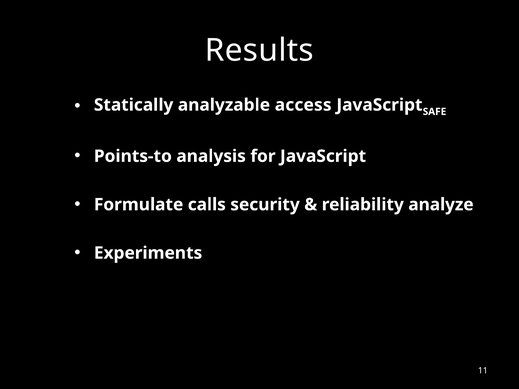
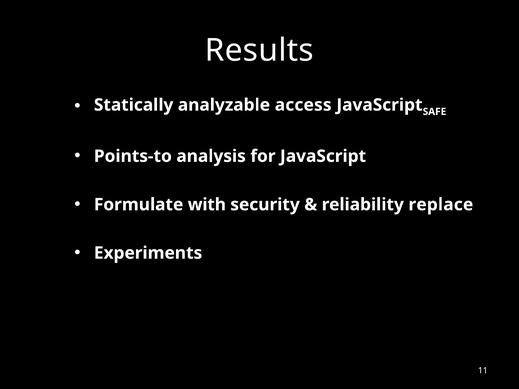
calls: calls -> with (207, 205)
analyze: analyze -> replace (441, 205)
